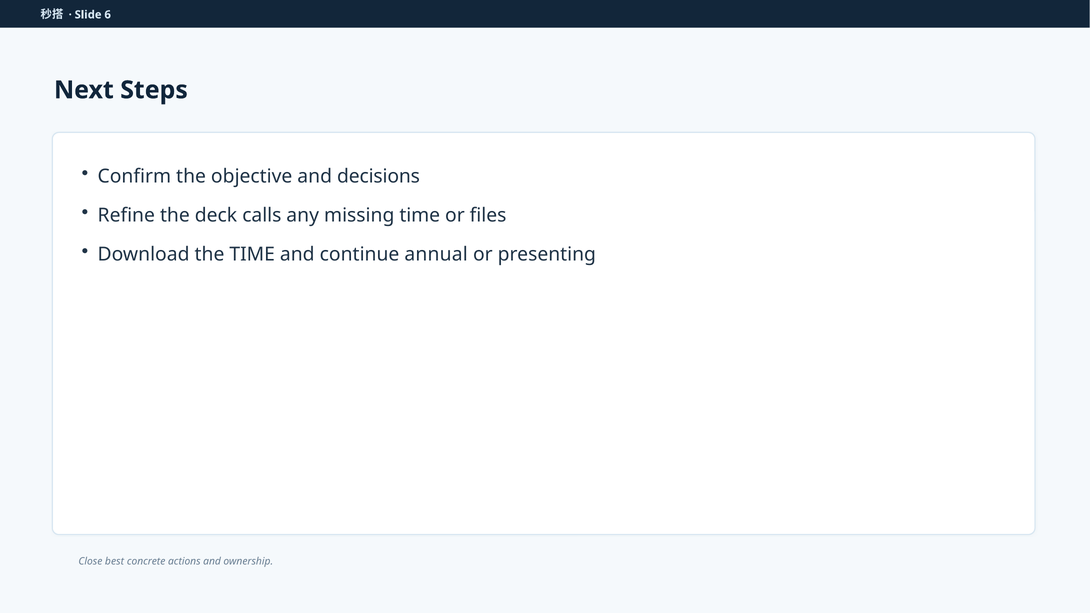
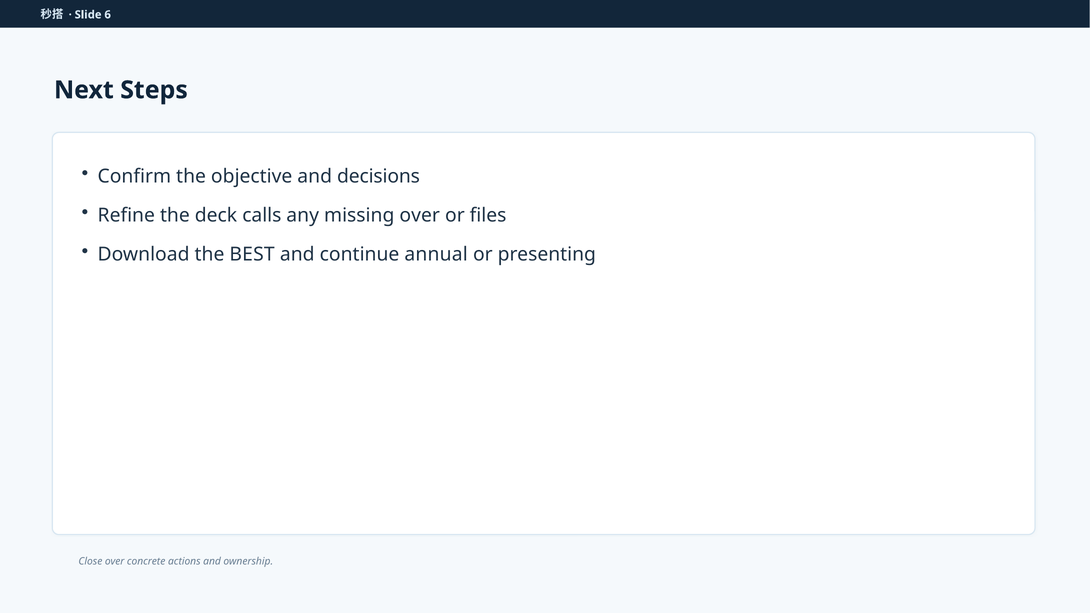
missing time: time -> over (420, 215)
the TIME: TIME -> BEST (252, 255)
Close best: best -> over (115, 561)
